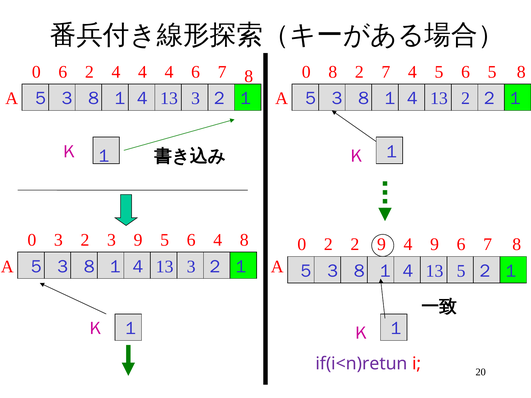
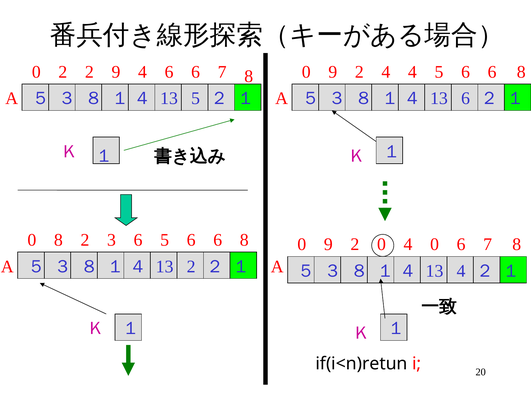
0 6: 6 -> 2 (63, 72)
2 4: 4 -> 9 (116, 72)
4: 4 -> 6 (169, 72)
8: 8 -> 9 (333, 72)
2 7: 7 -> 4 (386, 72)
4 5 5: 5 -> 6 (492, 72)
3: 3 -> 5 (196, 99)
13 2: 2 -> 6 (466, 99)
0 3: 3 -> 8 (58, 240)
3 9: 9 -> 6 (138, 240)
4: 4 -> 6 (218, 240)
2: 2 -> 9 (328, 245)
2 9: 9 -> 0 (381, 245)
4 9: 9 -> 0 (435, 245)
４ 13 3: 3 -> 2 (191, 267)
13 5: 5 -> 4 (461, 271)
if(i<n)retun colour: purple -> black (362, 364)
